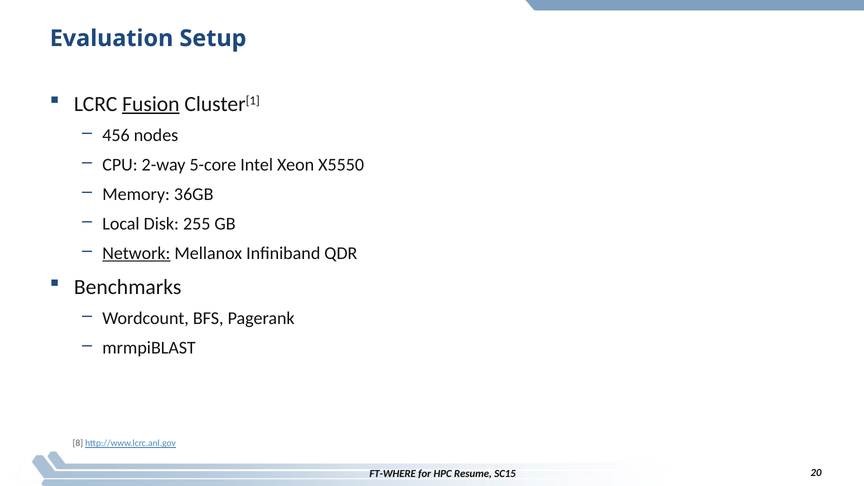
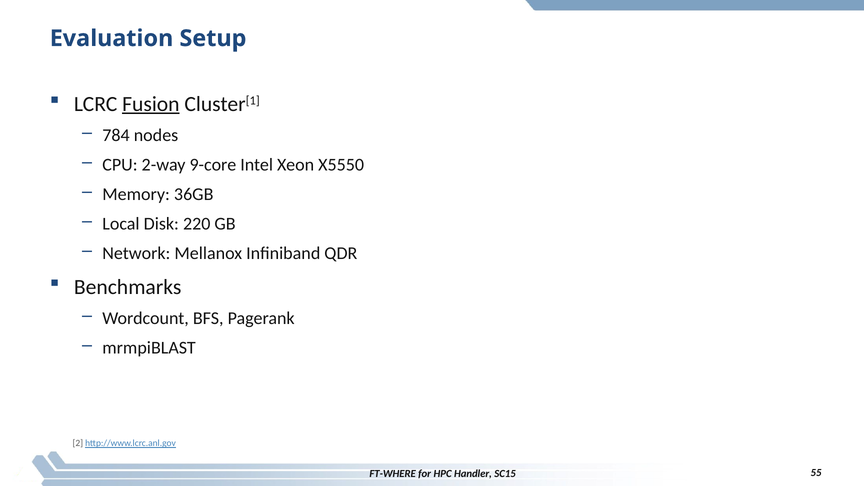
456: 456 -> 784 (116, 135)
5-core: 5-core -> 9-core (213, 165)
255: 255 -> 220 (197, 224)
Network underline: present -> none (136, 253)
8: 8 -> 2 (78, 443)
Resume: Resume -> Handler (473, 474)
20: 20 -> 55 (816, 473)
